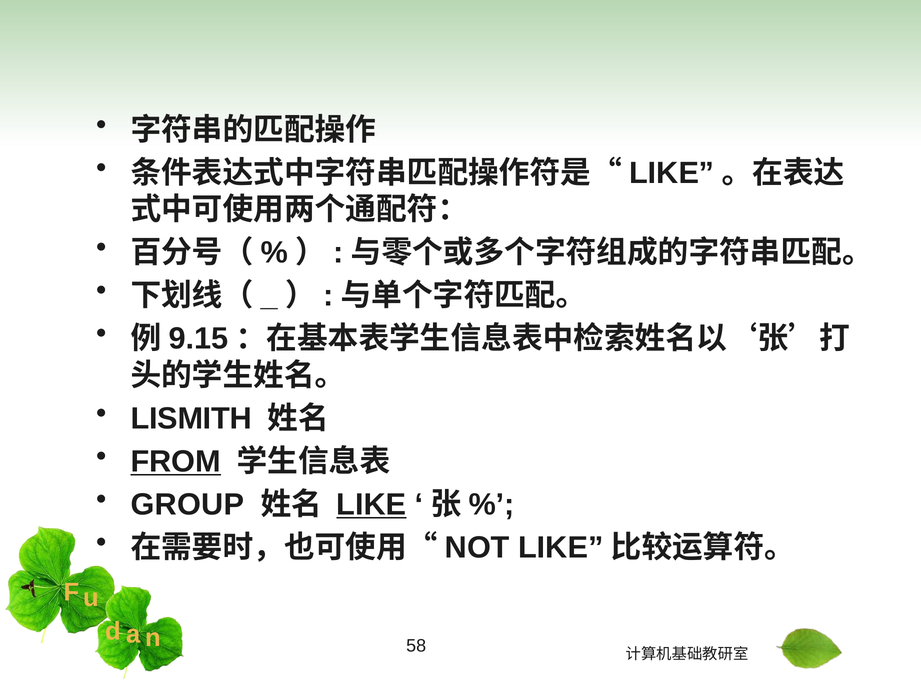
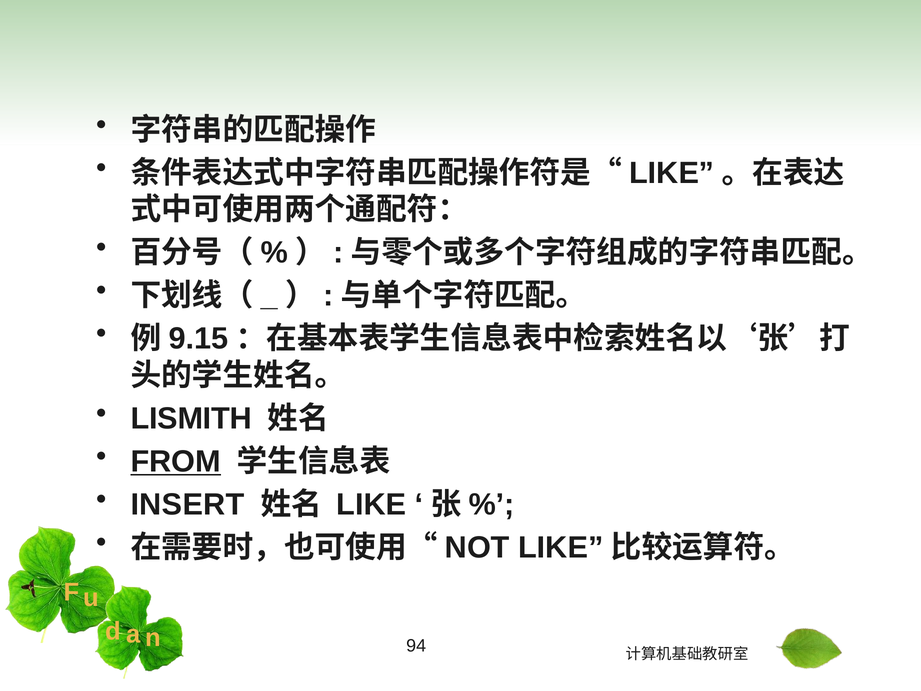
GROUP: GROUP -> INSERT (188, 504)
LIKE underline: present -> none (371, 504)
58: 58 -> 94 (416, 646)
